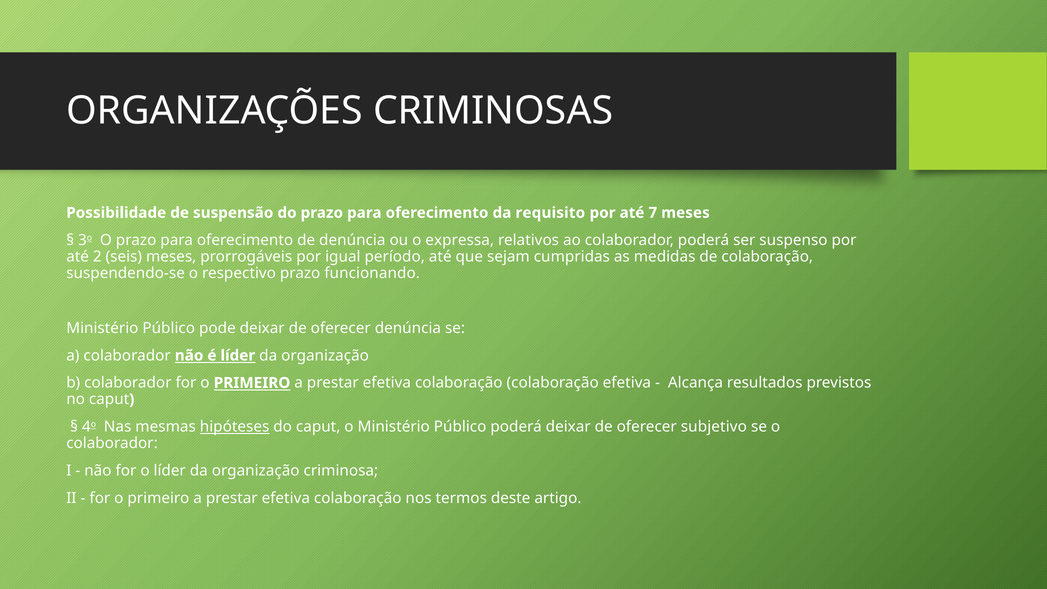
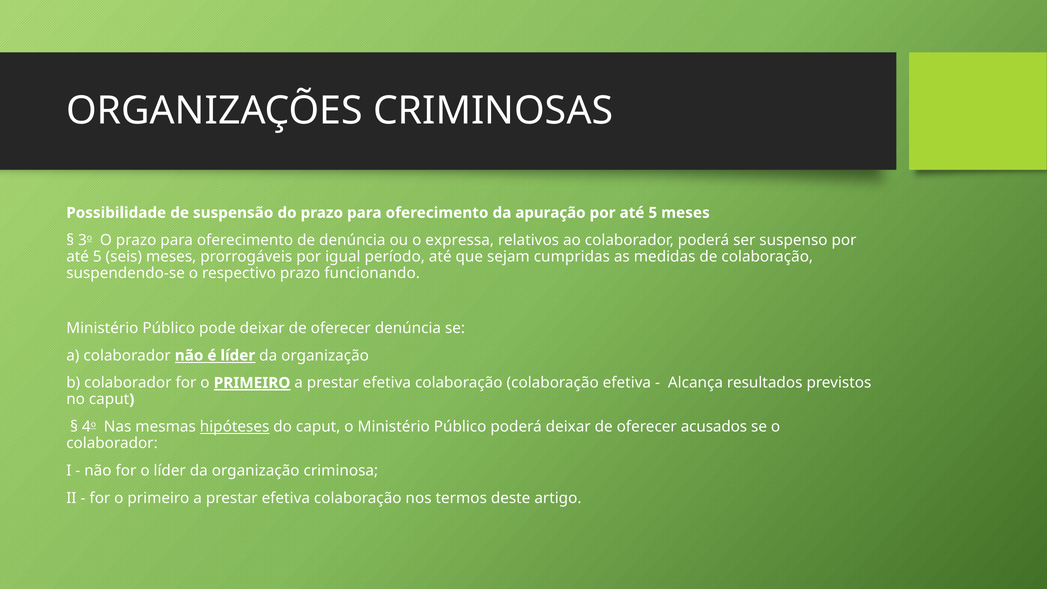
requisito: requisito -> apuração (550, 213)
7: 7 -> 5 (653, 213)
2: 2 -> 5 (97, 257)
PRIMEIRO underline: none -> present (252, 383)
subjetivo: subjetivo -> acusados (714, 427)
